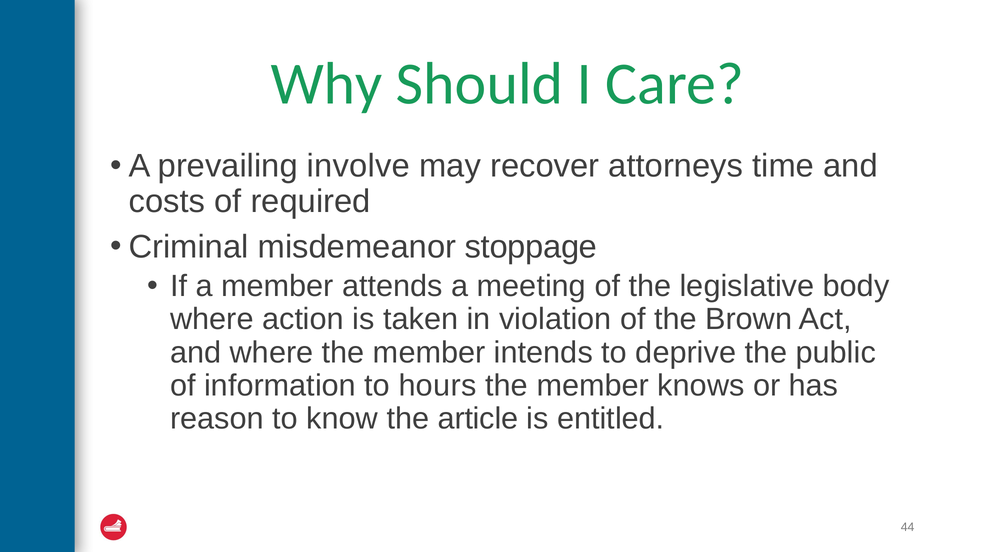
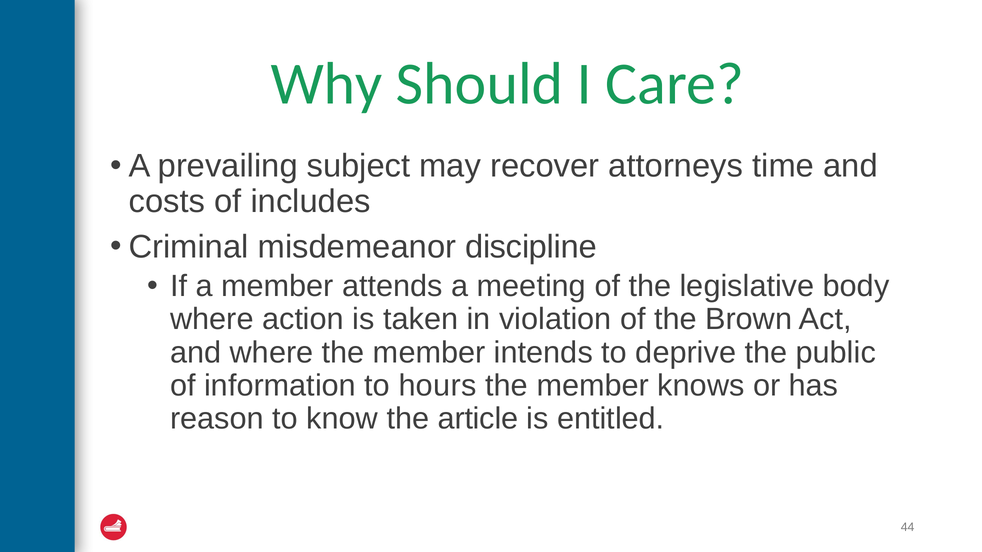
involve: involve -> subject (359, 166)
required: required -> includes (311, 201)
stoppage: stoppage -> discipline (531, 247)
